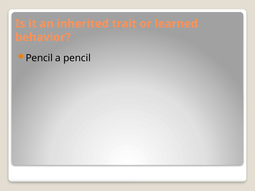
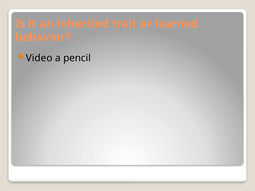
Pencil: Pencil -> Video (39, 58)
